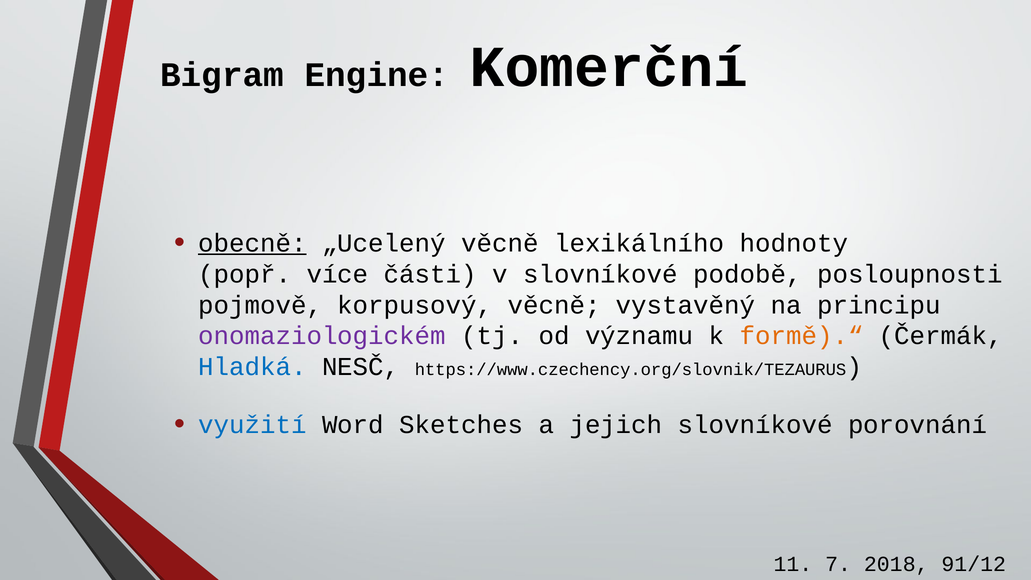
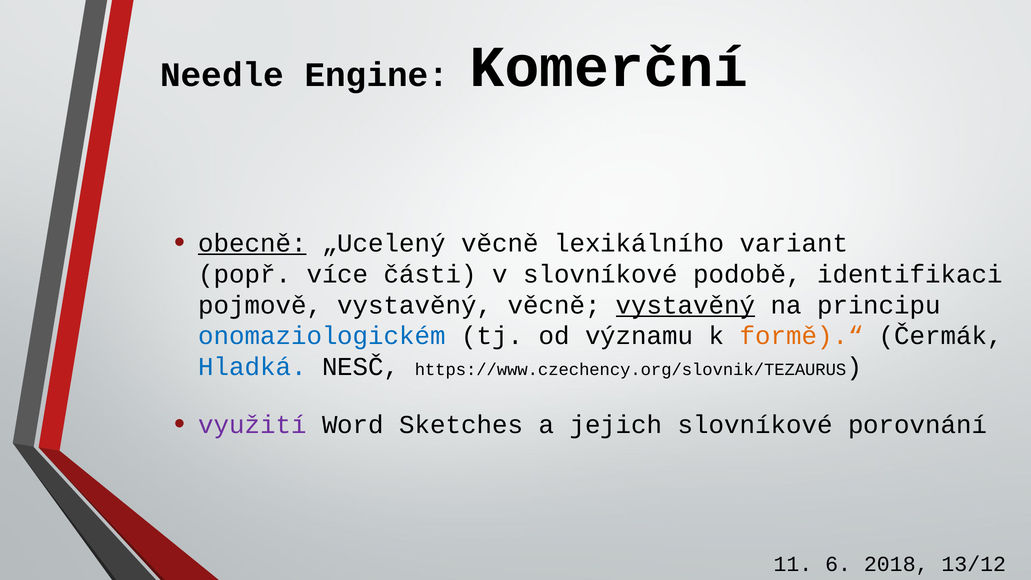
Bigram: Bigram -> Needle (222, 75)
hodnoty: hodnoty -> variant (794, 243)
posloupnosti: posloupnosti -> identifikaci (910, 274)
pojmově korpusový: korpusový -> vystavěný (415, 305)
vystavěný underline: none -> present (686, 305)
onomaziologickém colour: purple -> blue (322, 336)
využití colour: blue -> purple (252, 425)
7: 7 -> 6 (838, 564)
91/12: 91/12 -> 13/12 (974, 564)
